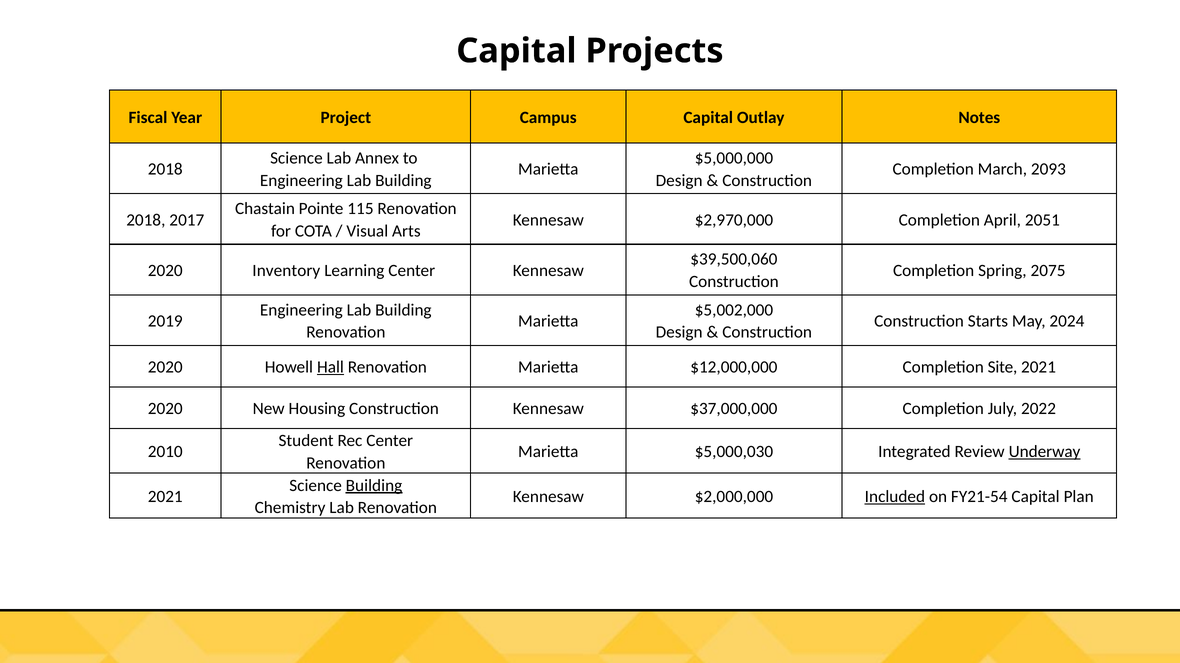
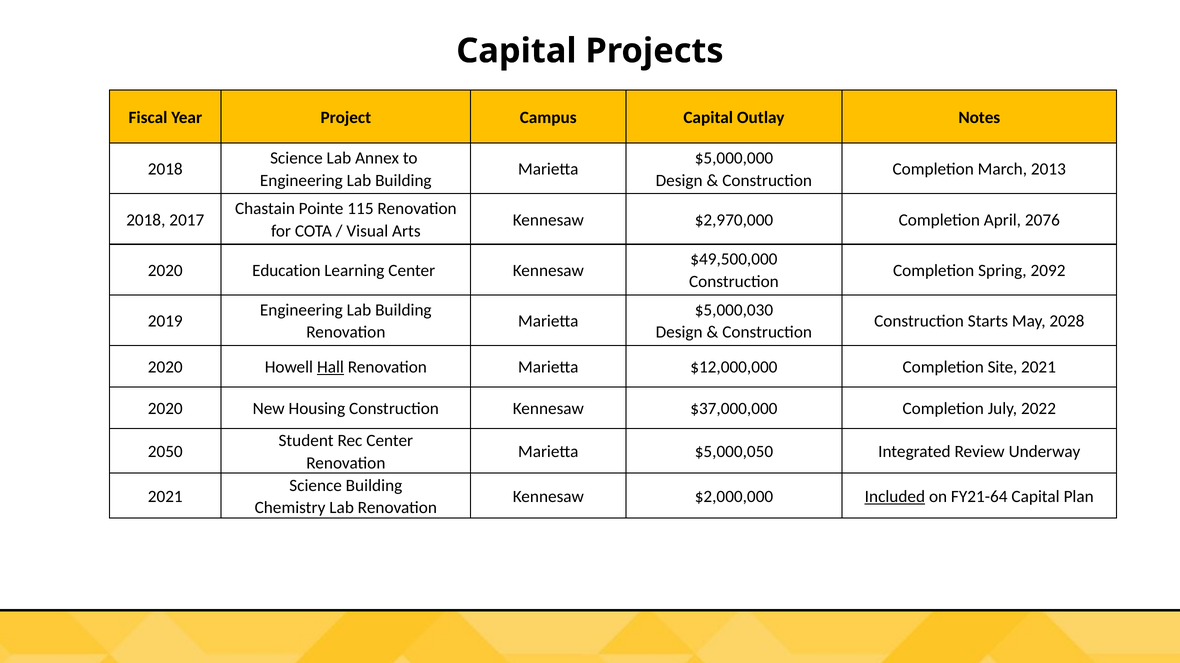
2093: 2093 -> 2013 (1048, 169)
2051: 2051 -> 2076 (1042, 220)
$39,500,060: $39,500,060 -> $49,500,000 (734, 260)
Inventory: Inventory -> Education (286, 271)
2075: 2075 -> 2092 (1048, 271)
$5,002,000: $5,002,000 -> $5,000,030 (734, 310)
2024: 2024 -> 2028 (1067, 321)
2010: 2010 -> 2050 (165, 452)
$5,000,030: $5,000,030 -> $5,000,050 (734, 452)
Underway underline: present -> none (1045, 452)
Building underline: present -> none (374, 486)
FY21-54: FY21-54 -> FY21-64 (979, 497)
